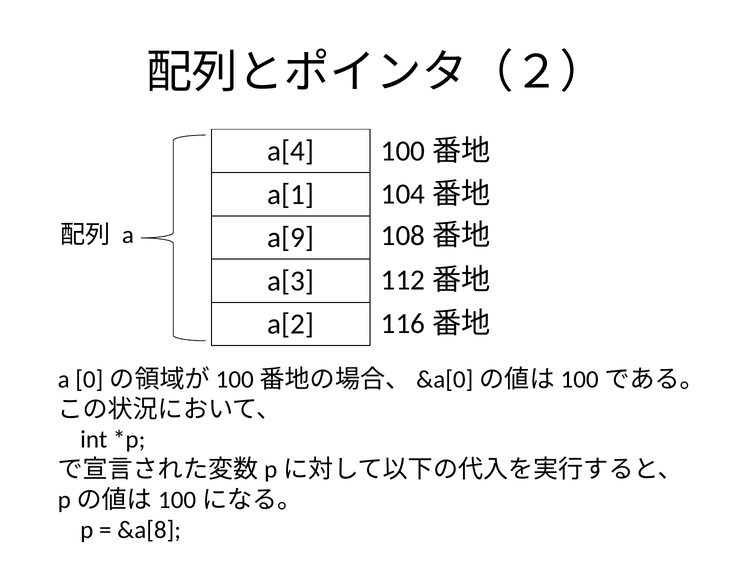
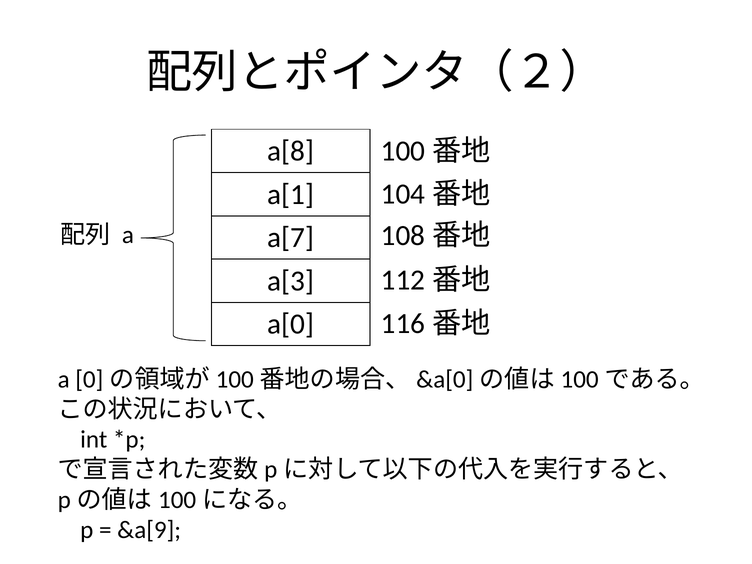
a[4: a[4 -> a[8 (291, 151)
a[9: a[9 -> a[7 (291, 238)
a[2: a[2 -> a[0 (291, 324)
&a[8: &a[8 -> &a[9 (149, 530)
